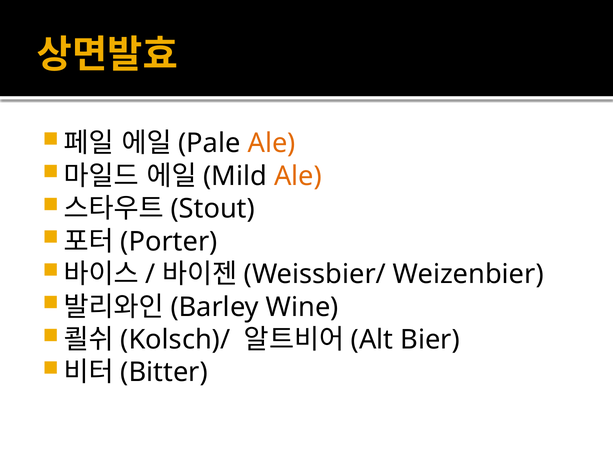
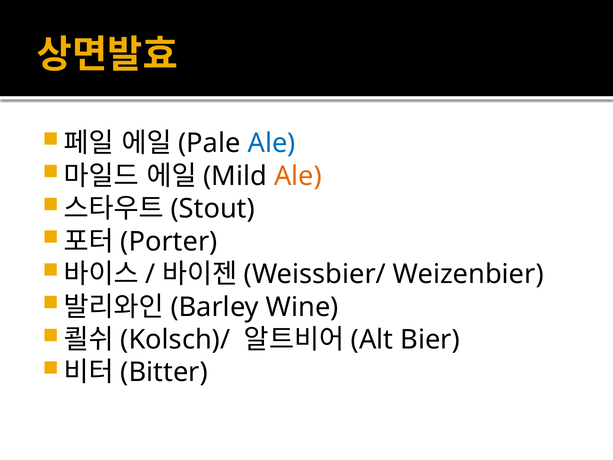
Ale colour: orange -> blue (272, 143)
